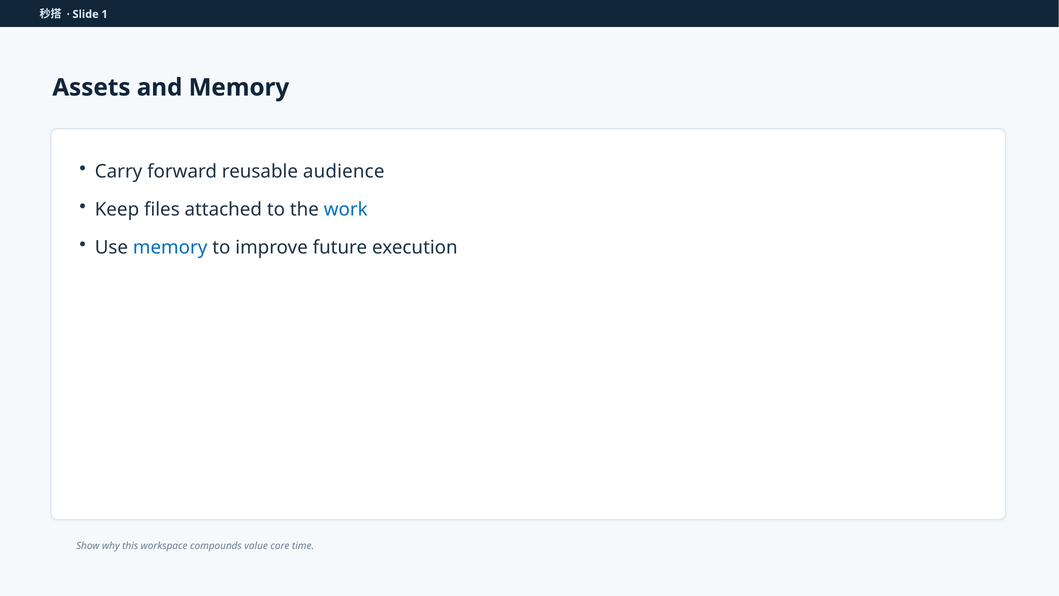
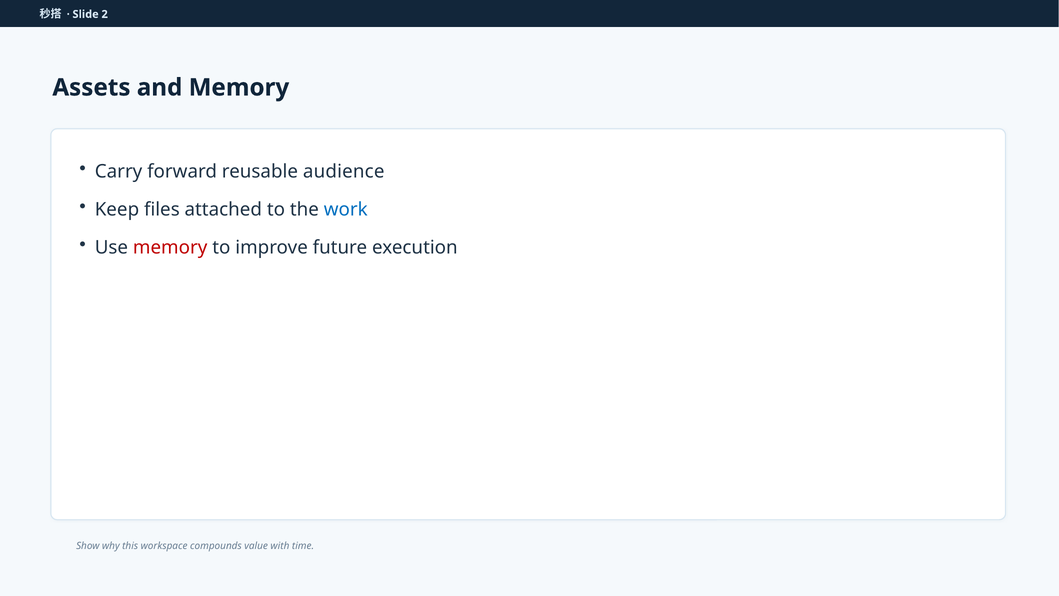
1: 1 -> 2 (105, 14)
memory colour: blue -> red (170, 247)
core: core -> with (280, 546)
